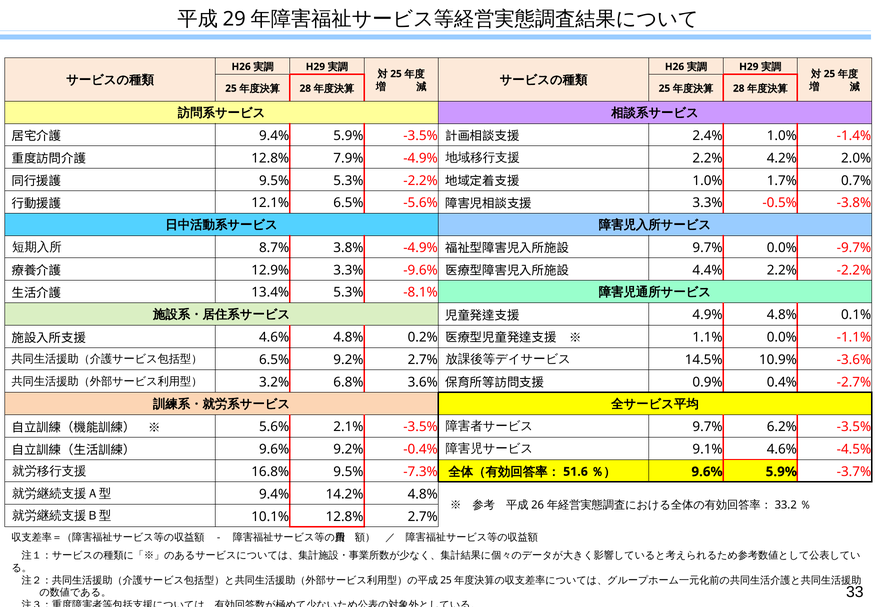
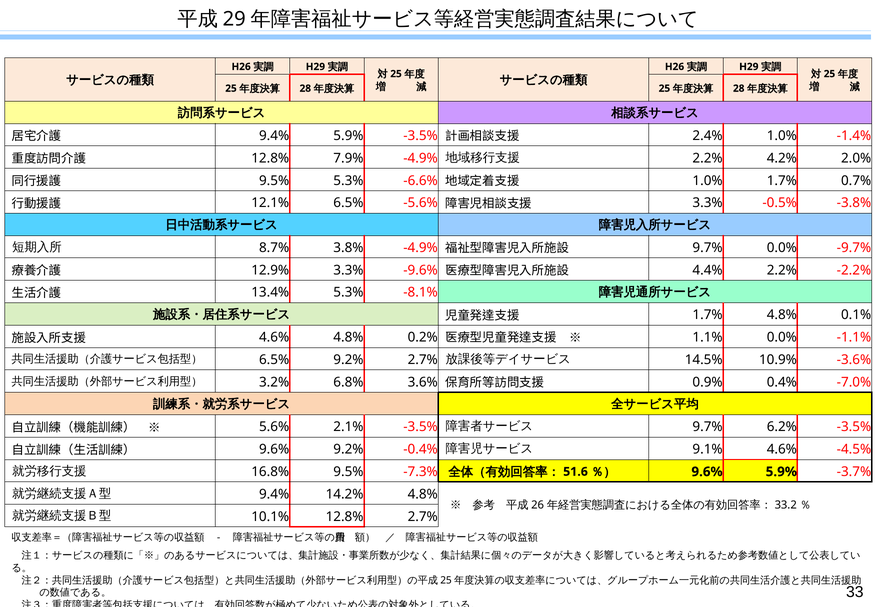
5.3% -2.2%: -2.2% -> -6.6% (421, 180)
4.9%: 4.9% -> 1.7% (708, 315)
-2.7%: -2.7% -> -7.0% (854, 382)
